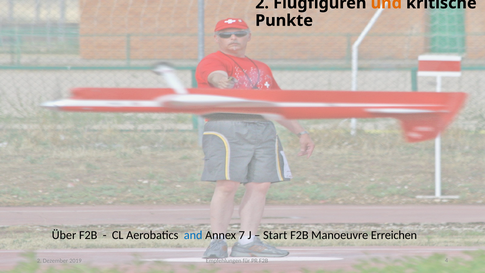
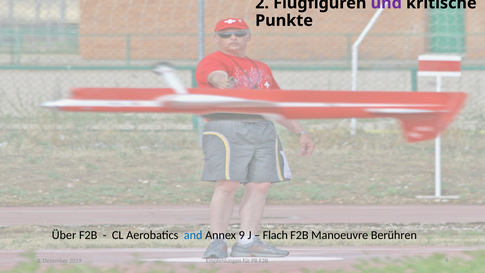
und colour: orange -> purple (386, 3)
7: 7 -> 9 (242, 235)
Start: Start -> Flach (275, 235)
Erreichen: Erreichen -> Berühren (394, 235)
